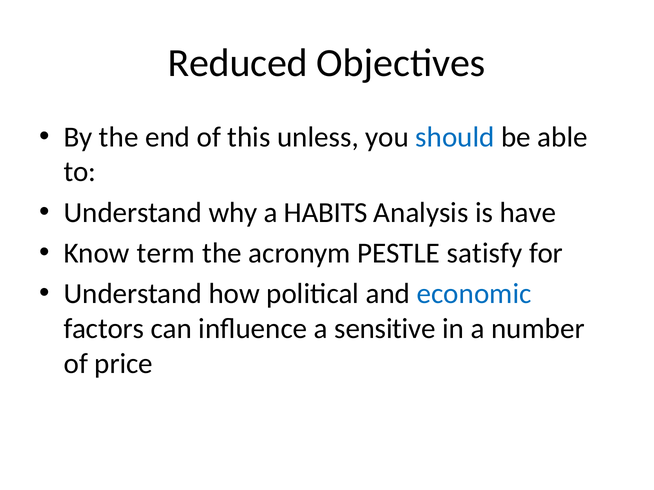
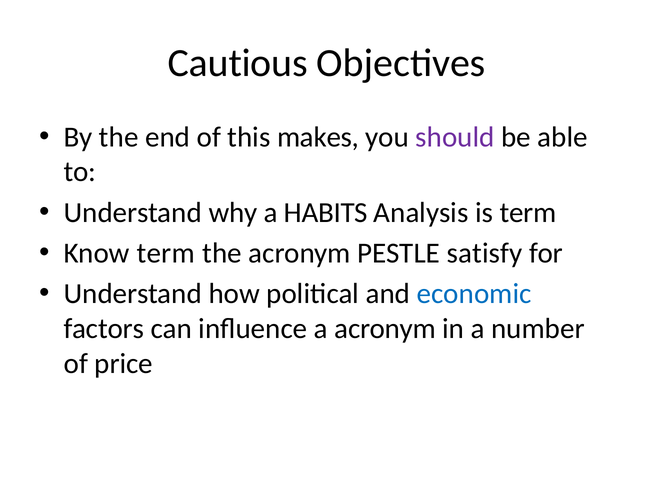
Reduced: Reduced -> Cautious (238, 63)
unless: unless -> makes (318, 137)
should colour: blue -> purple (455, 137)
is have: have -> term (528, 213)
a sensitive: sensitive -> acronym (385, 329)
